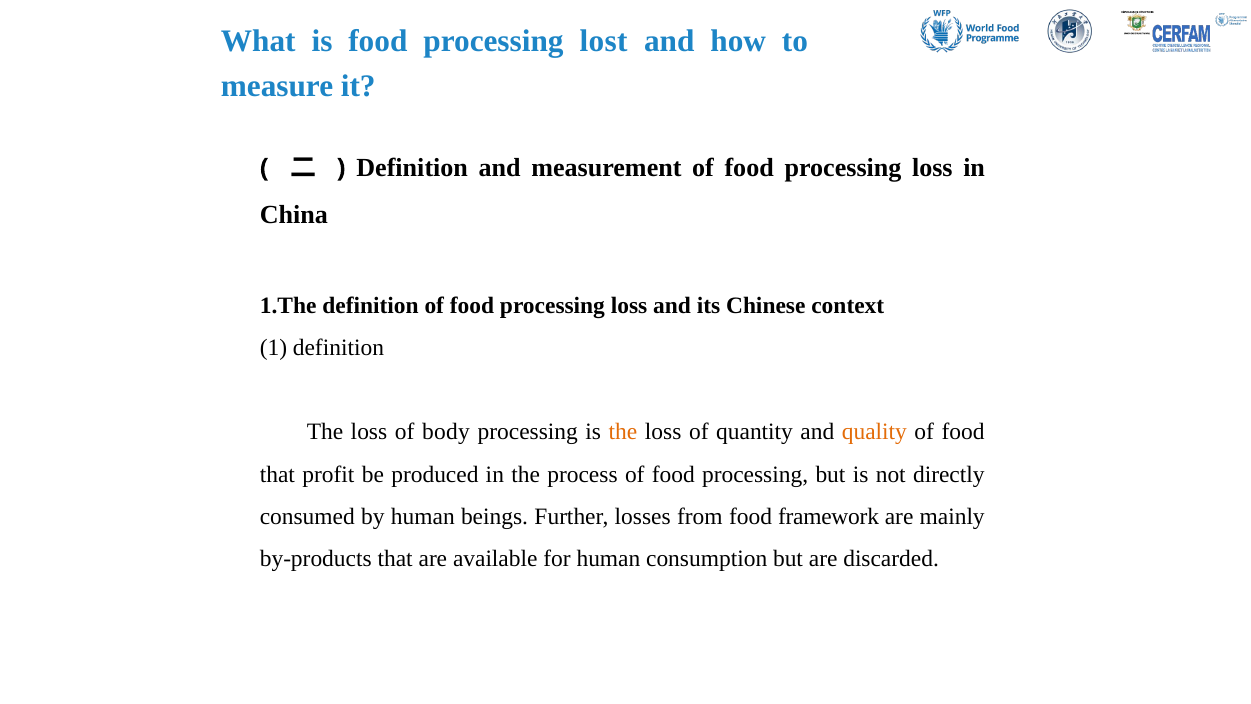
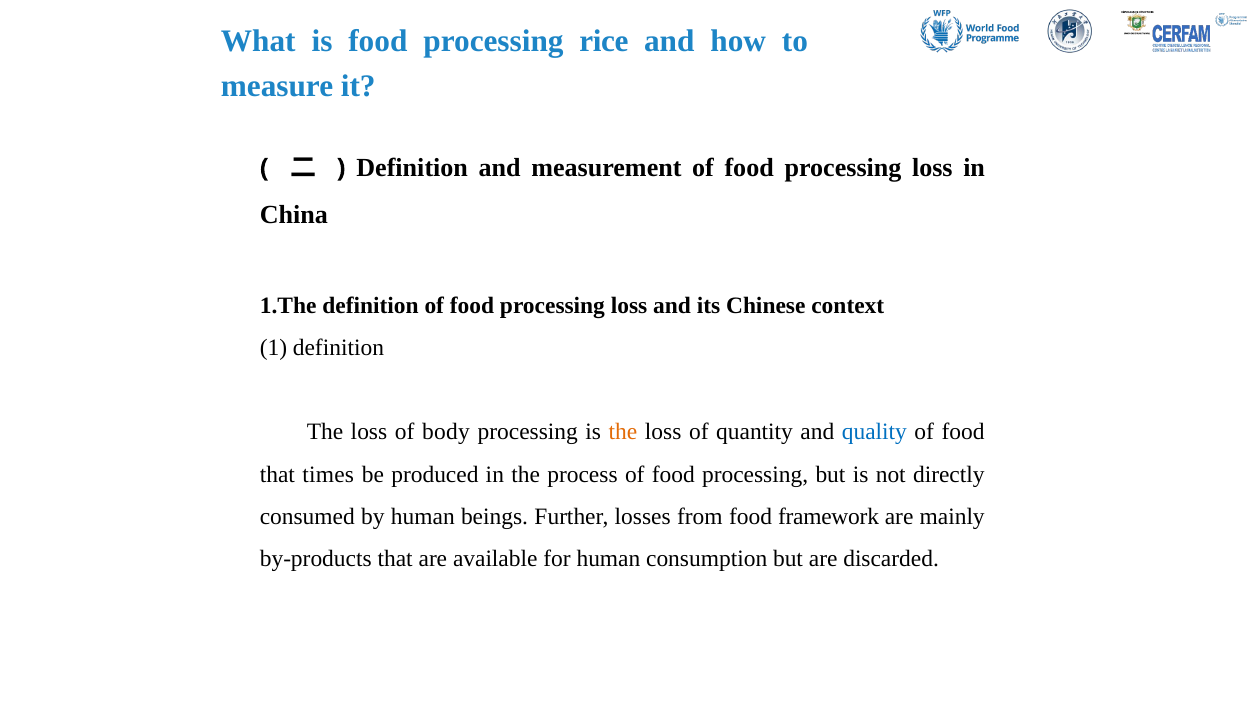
lost: lost -> rice (604, 41)
quality colour: orange -> blue (874, 432)
profit: profit -> times (328, 474)
